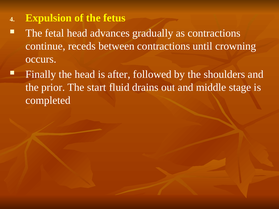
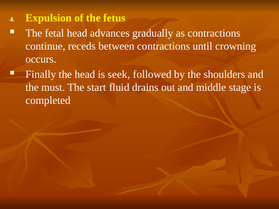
after: after -> seek (119, 74)
prior: prior -> must (53, 87)
